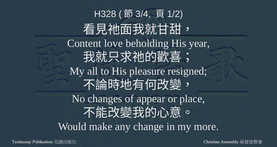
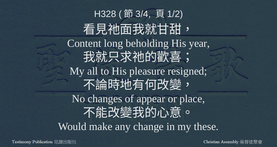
love: love -> long (114, 43)
more: more -> these (206, 126)
